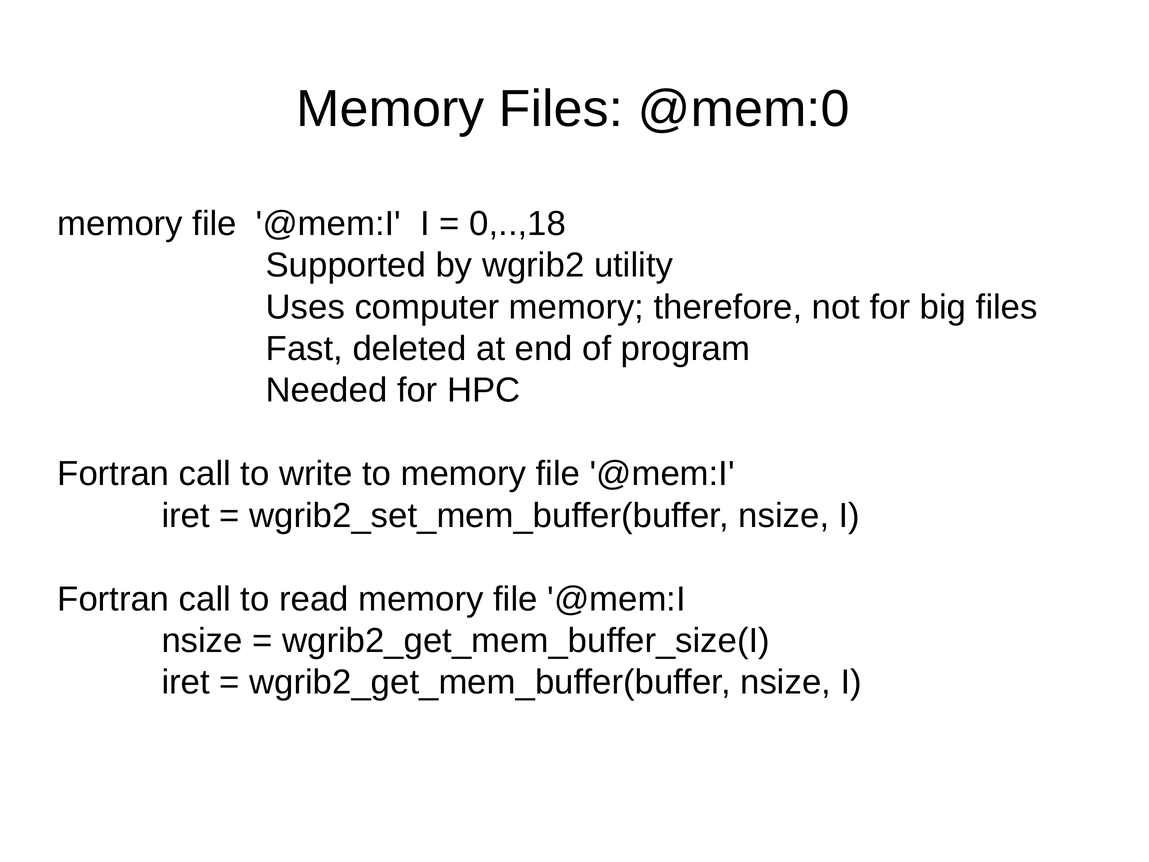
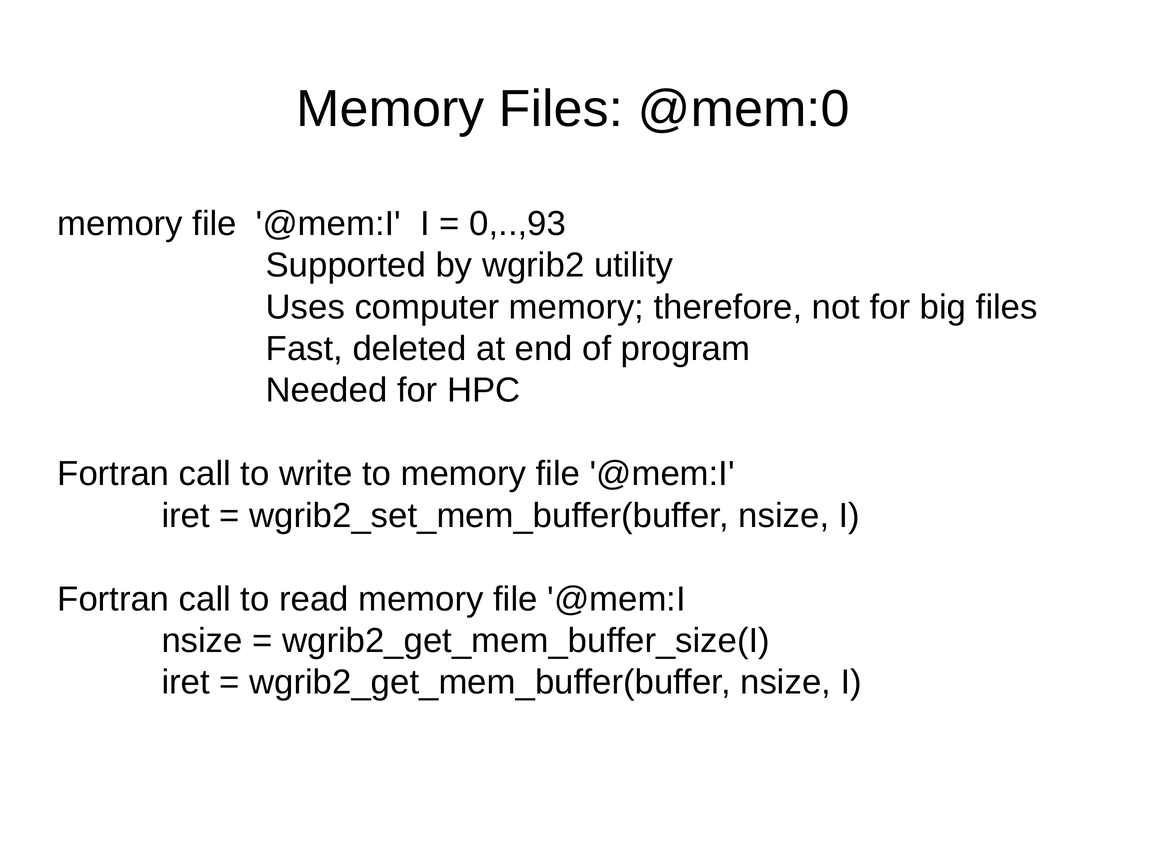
0,..,18: 0,..,18 -> 0,..,93 (518, 224)
